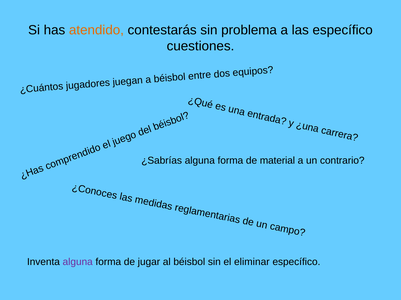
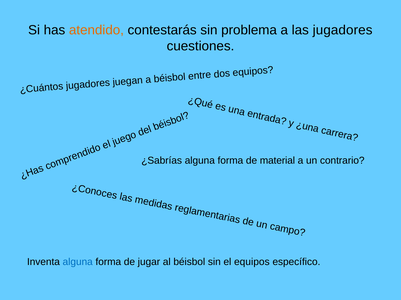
las específico: específico -> jugadores (343, 30)
alguna colour: purple -> blue (78, 262)
el eliminar: eliminar -> equipos (252, 262)
